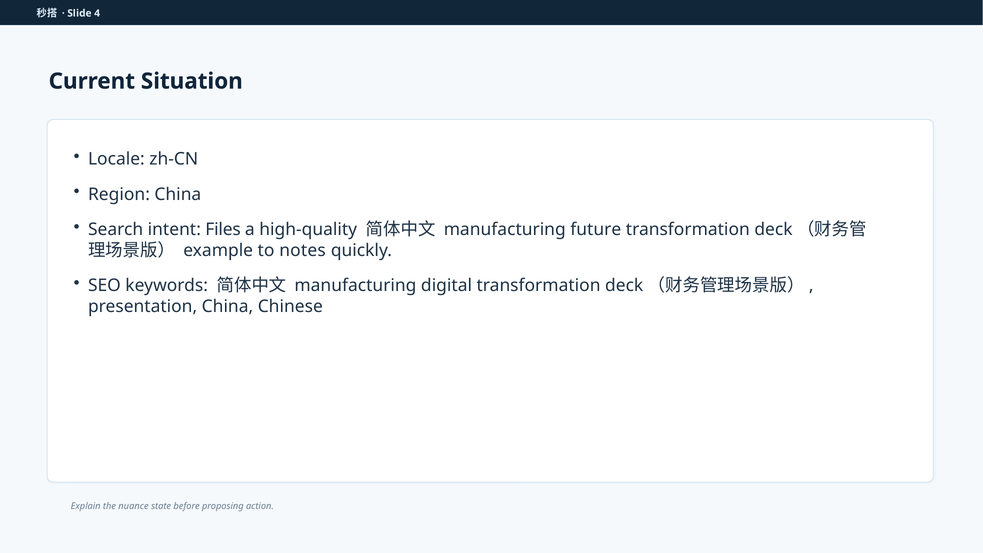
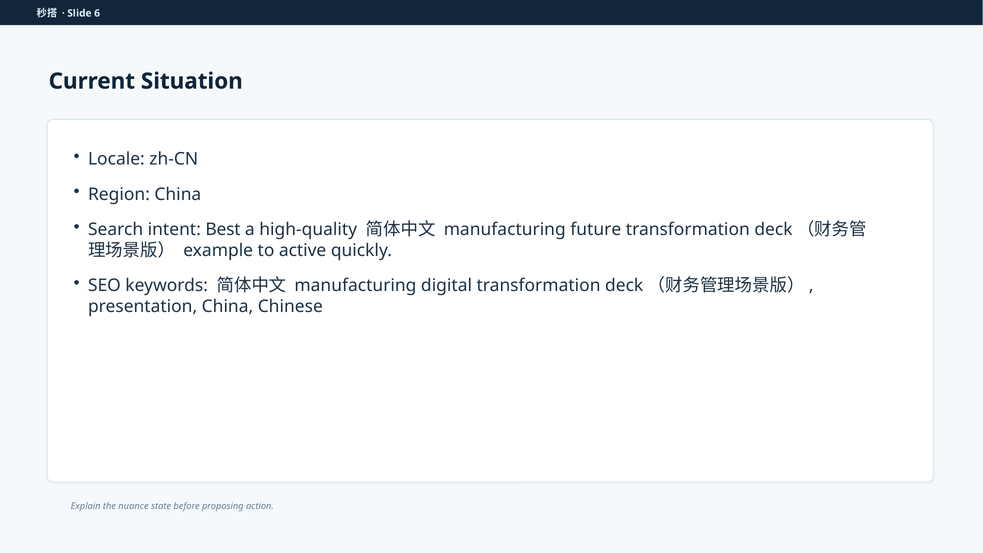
4: 4 -> 6 (97, 13)
Files: Files -> Best (223, 230)
notes: notes -> active (303, 250)
